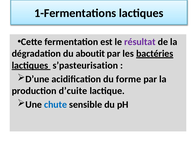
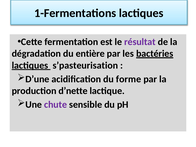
aboutit: aboutit -> entière (90, 54)
d’cuite: d’cuite -> d’nette (73, 91)
chute colour: blue -> purple (56, 105)
